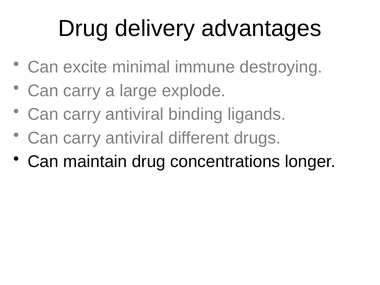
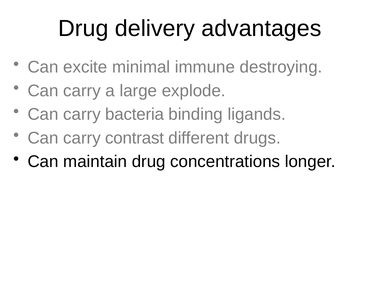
antiviral: antiviral -> bacteria (135, 114)
antiviral: antiviral -> contrast (135, 138)
